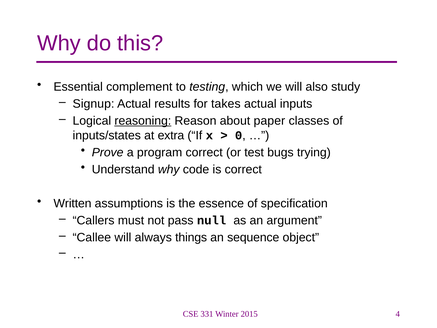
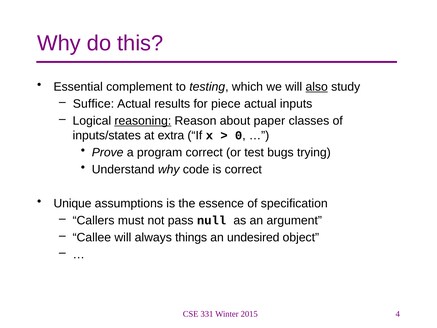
also underline: none -> present (317, 87)
Signup: Signup -> Suffice (94, 104)
takes: takes -> piece (226, 104)
Written: Written -> Unique (73, 203)
sequence: sequence -> undesired (253, 237)
